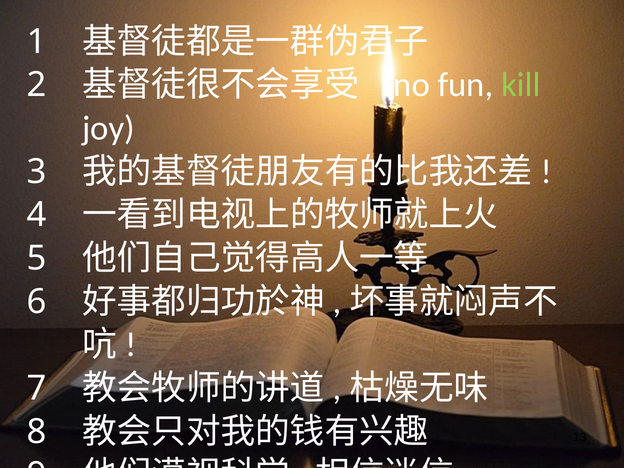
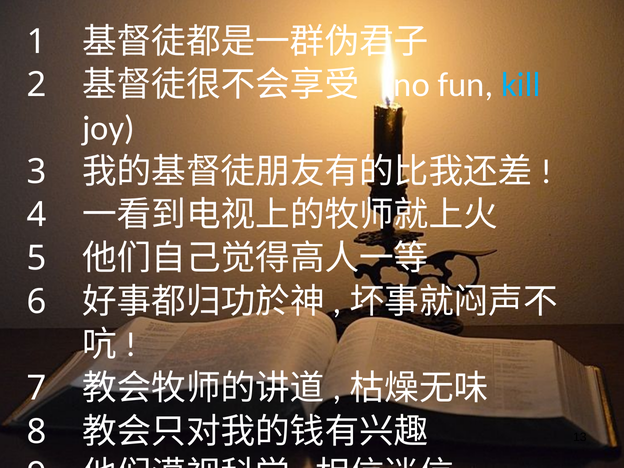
kill colour: light green -> light blue (521, 85)
